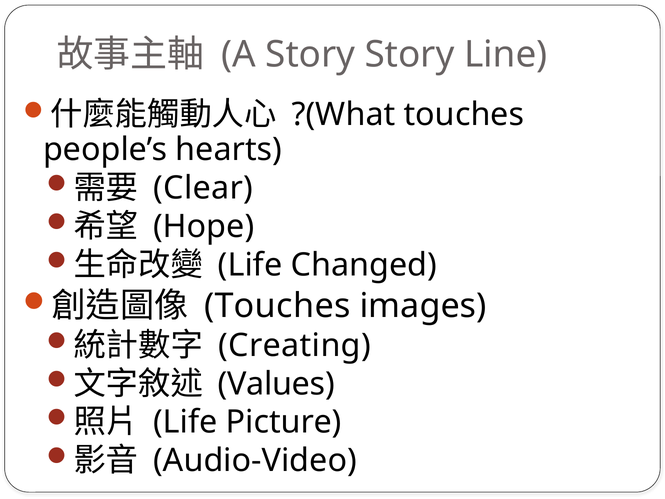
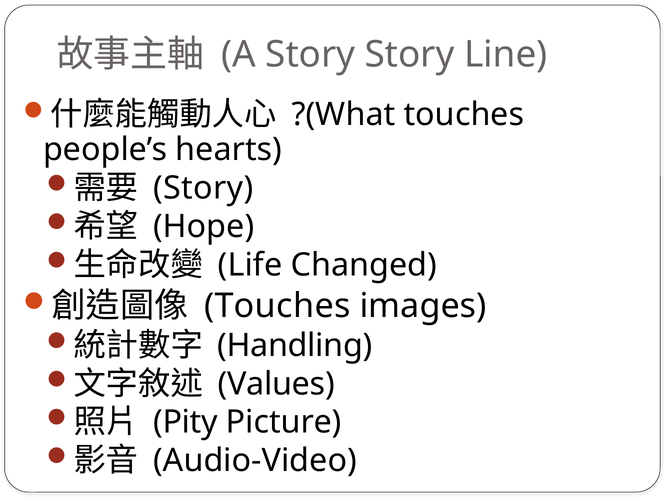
Clear: Clear -> Story (203, 188)
Creating: Creating -> Handling (295, 345)
Life: Life -> Pity (185, 422)
